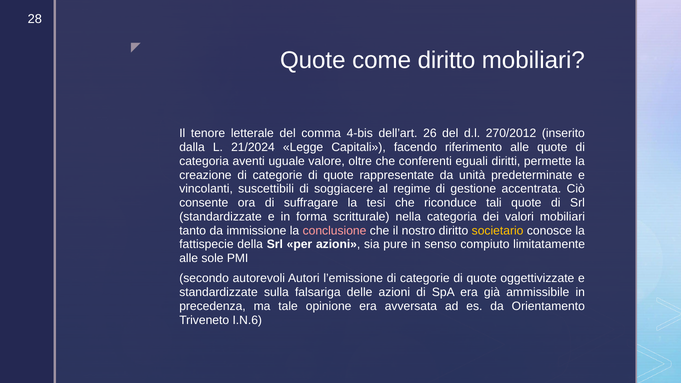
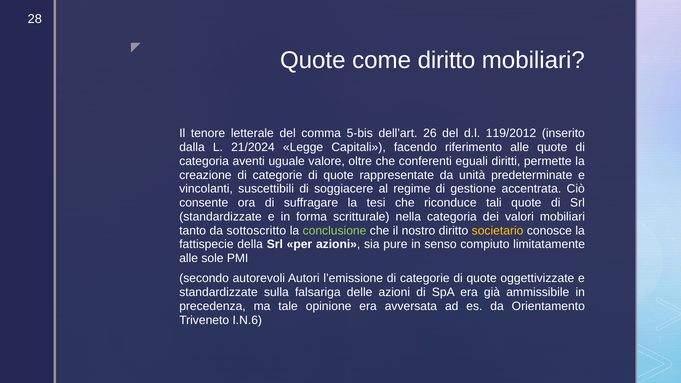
4-bis: 4-bis -> 5-bis (360, 133)
270/2012: 270/2012 -> 119/2012 (511, 133)
immissione: immissione -> sottoscritto (256, 231)
conclusione colour: pink -> light green (335, 231)
